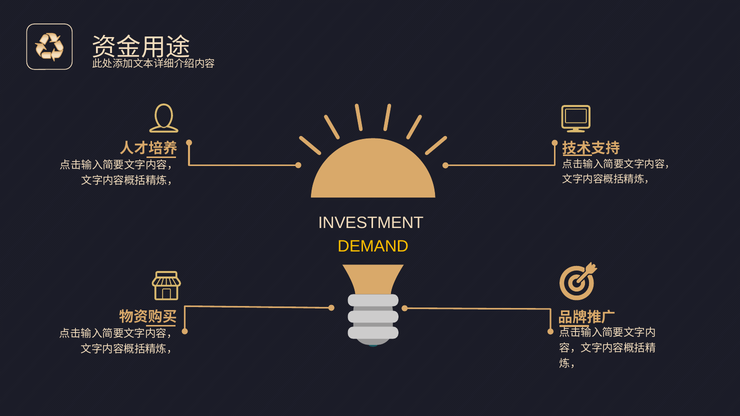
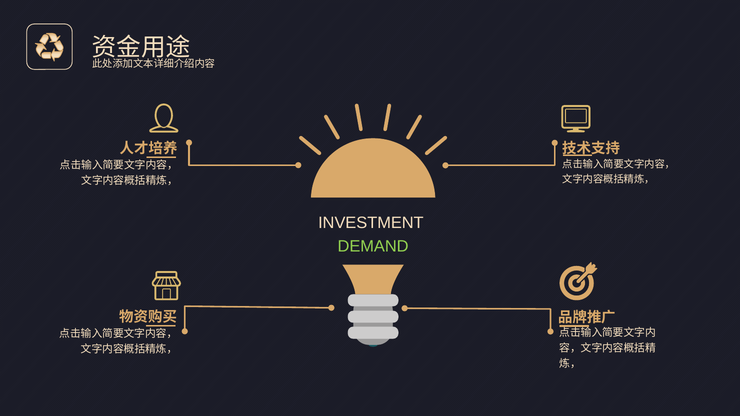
DEMAND colour: yellow -> light green (373, 247)
